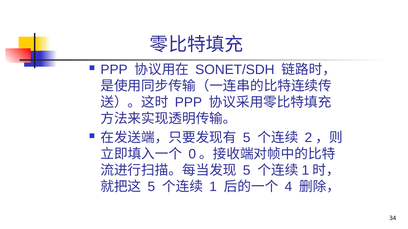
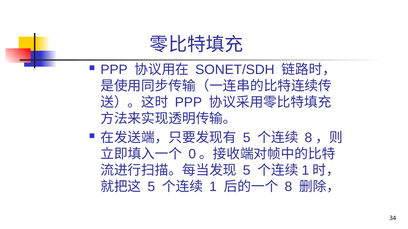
2: 2 -> 8 (308, 138)
4: 4 -> 8 (288, 187)
